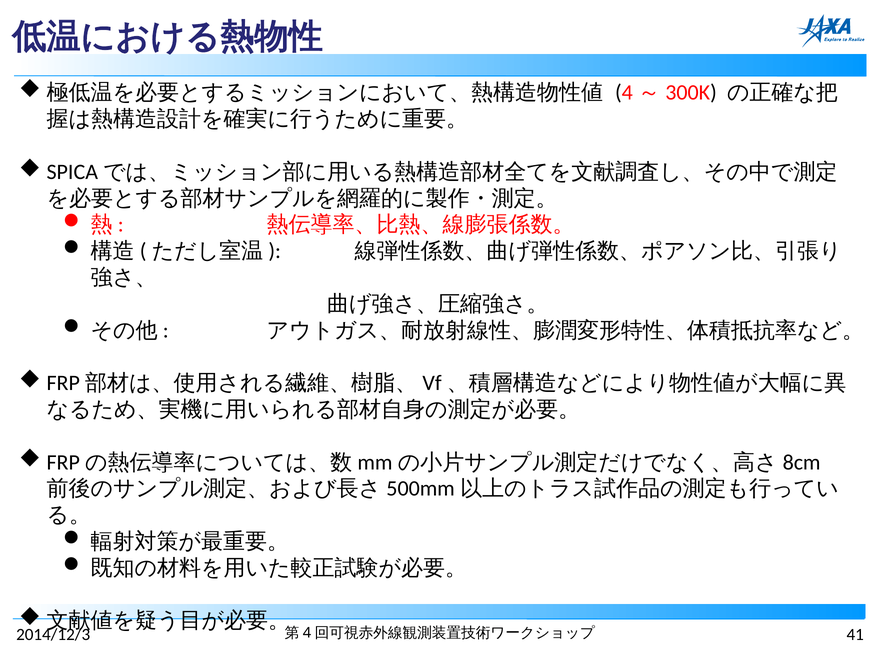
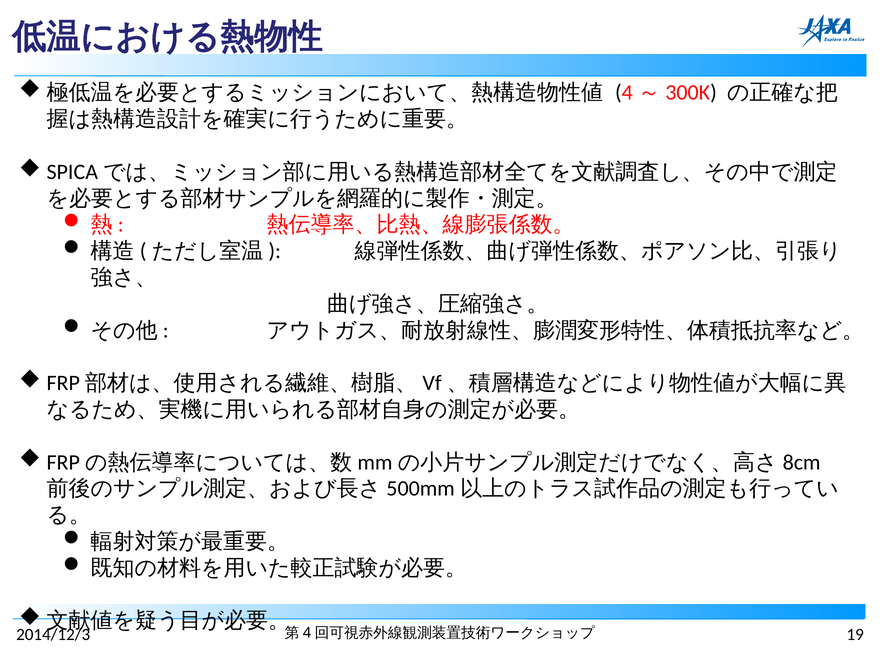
41: 41 -> 19 (855, 635)
